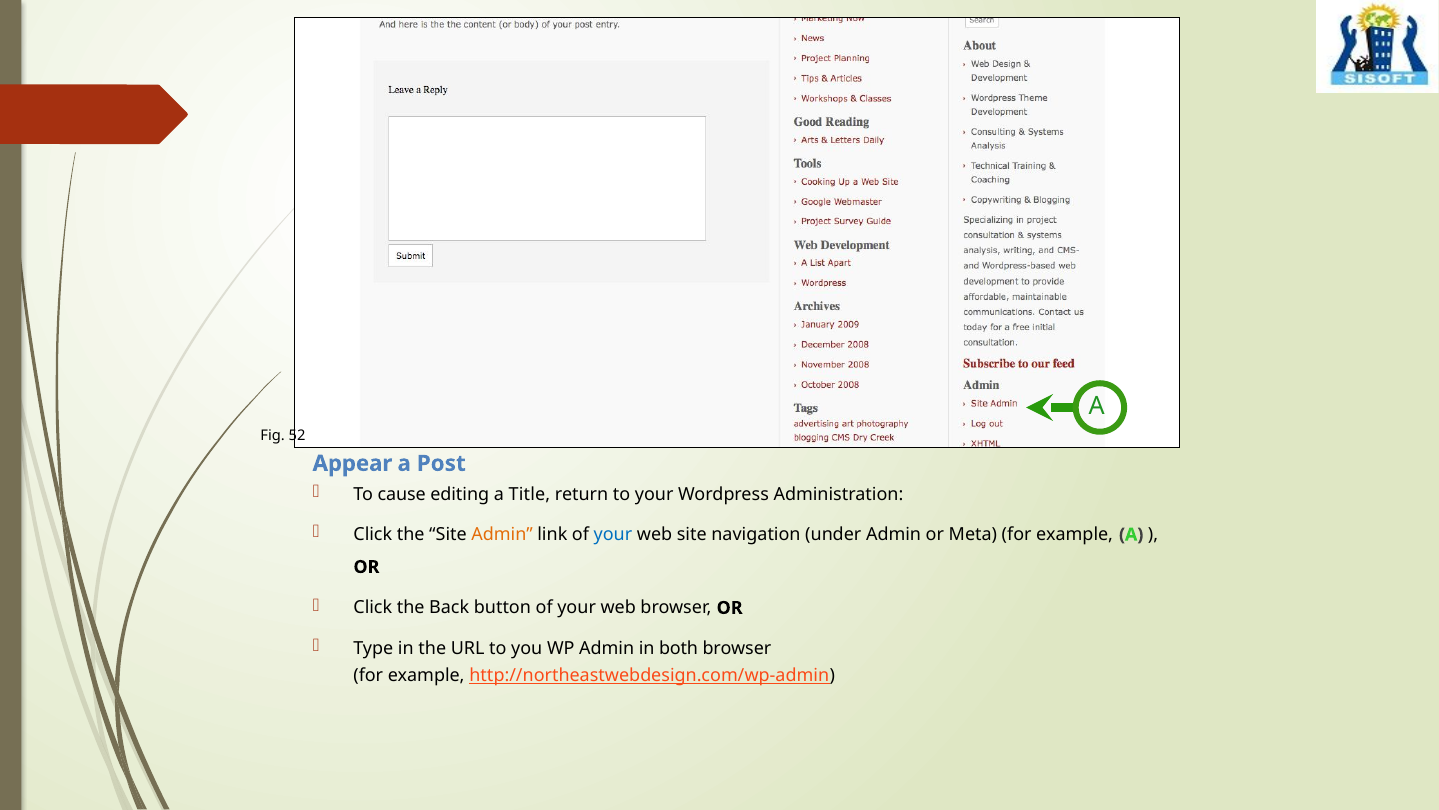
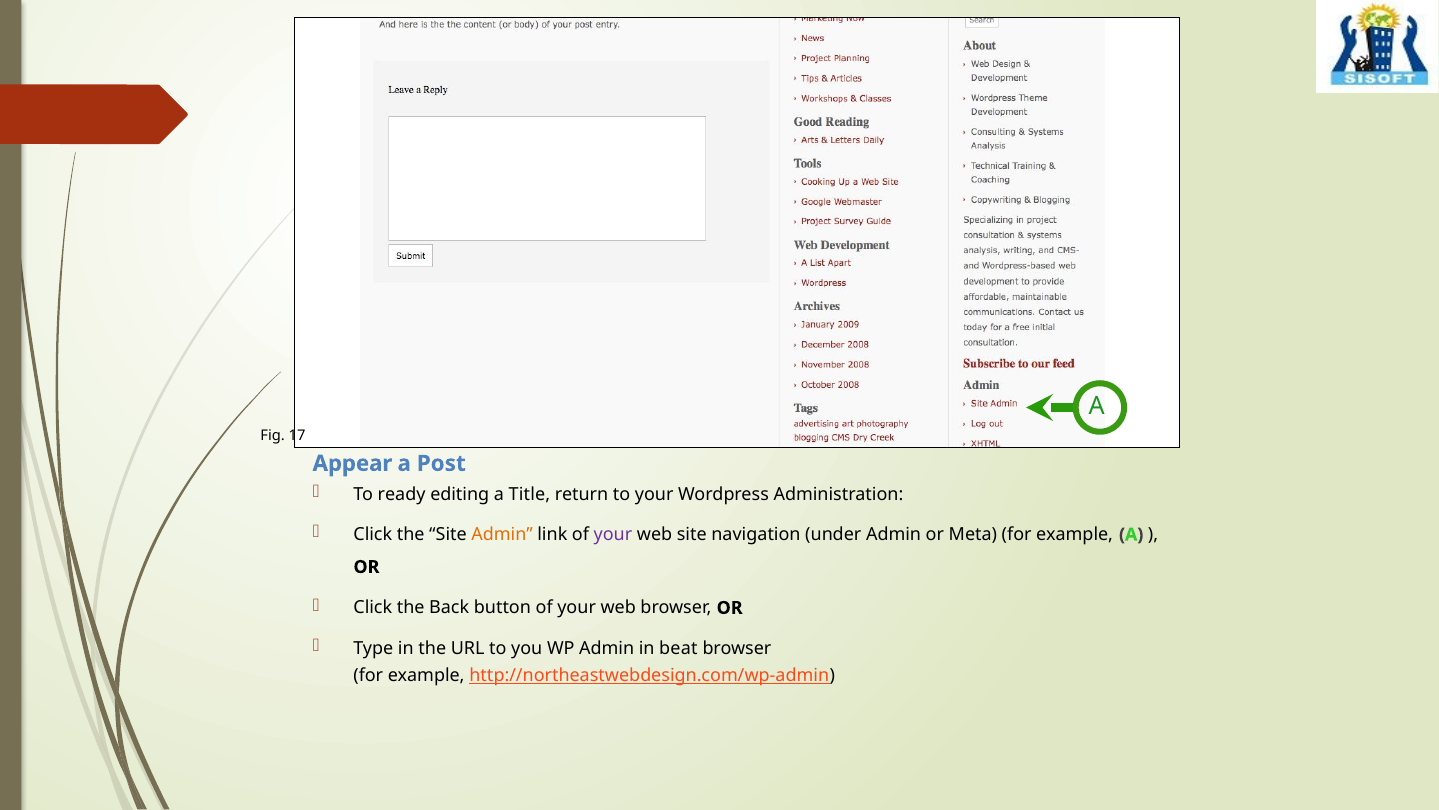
52: 52 -> 17 (297, 435)
cause: cause -> ready (402, 494)
your colour: blue -> purple (613, 534)
both: both -> beat (678, 648)
